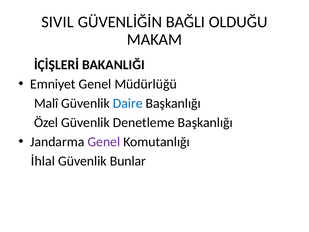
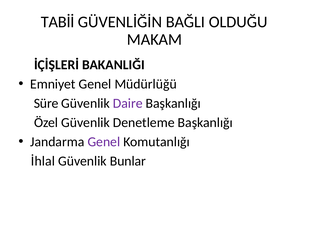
SIVIL: SIVIL -> TABİİ (58, 22)
Malî: Malî -> Süre (46, 103)
Daire colour: blue -> purple (128, 103)
